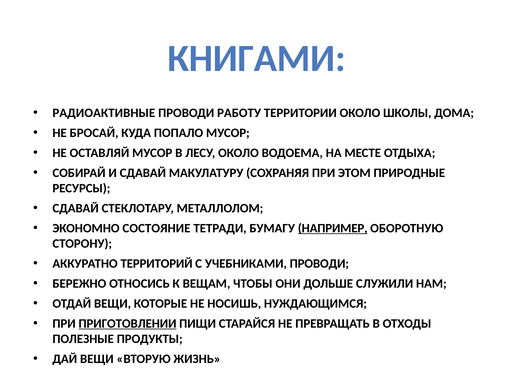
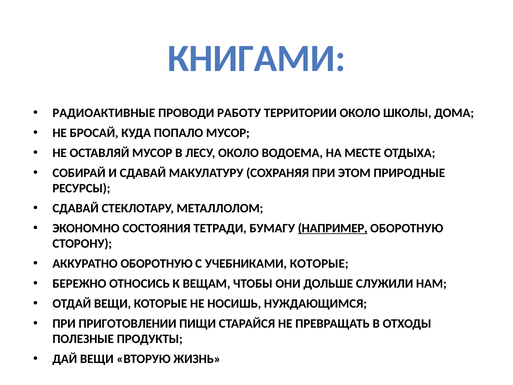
СОСТОЯНИЕ: СОСТОЯНИЕ -> СОСТОЯНИЯ (157, 228)
АККУРАТНО ТЕРРИТОРИЙ: ТЕРРИТОРИЙ -> ОБОРОТНУЮ (157, 263)
УЧЕБНИКАМИ ПРОВОДИ: ПРОВОДИ -> КОТОРЫЕ (319, 263)
ПРИГОТОВЛЕНИИ underline: present -> none (128, 323)
